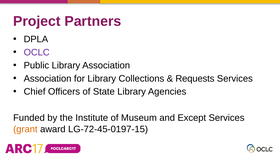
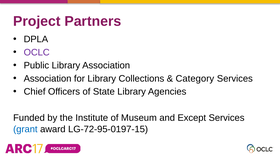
Requests: Requests -> Category (195, 78)
grant colour: orange -> blue (25, 129)
LG-72-45-0197-15: LG-72-45-0197-15 -> LG-72-95-0197-15 (108, 129)
